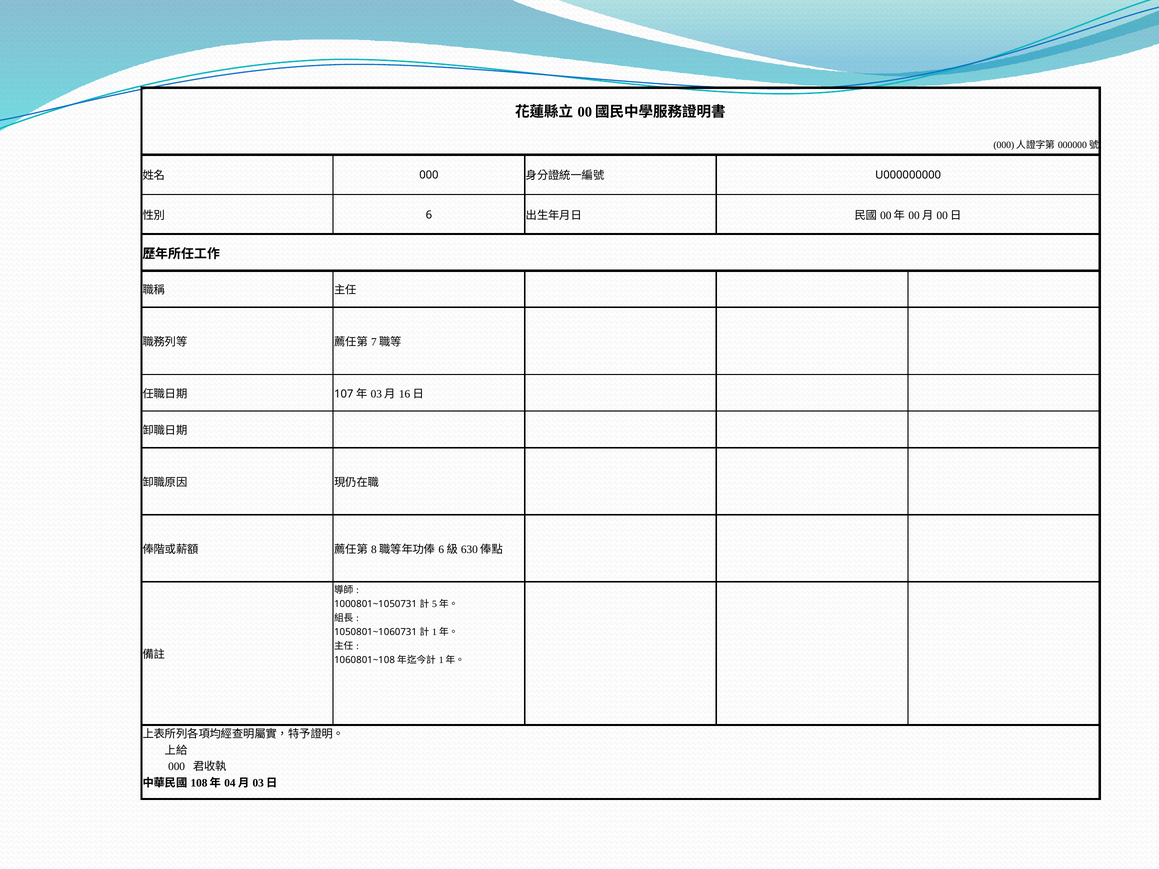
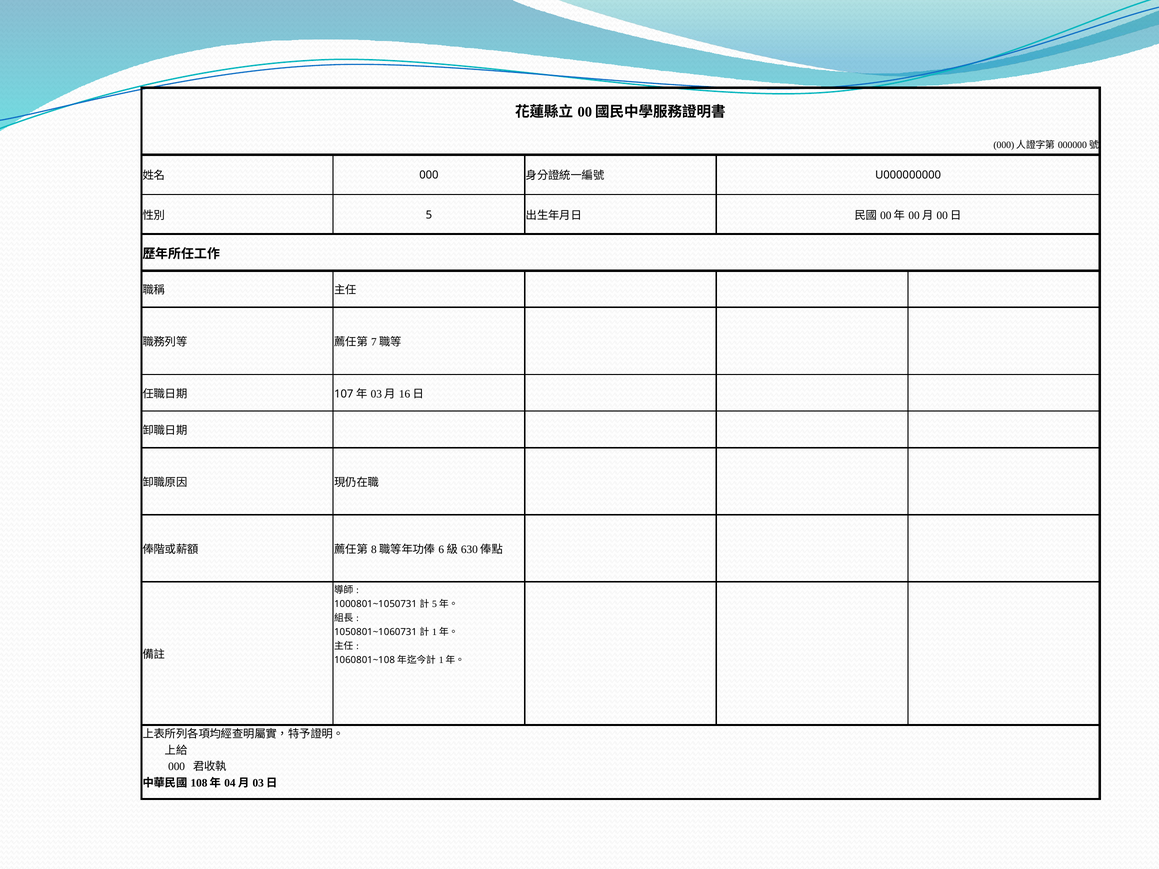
6: 6 -> 5 (429, 215)
